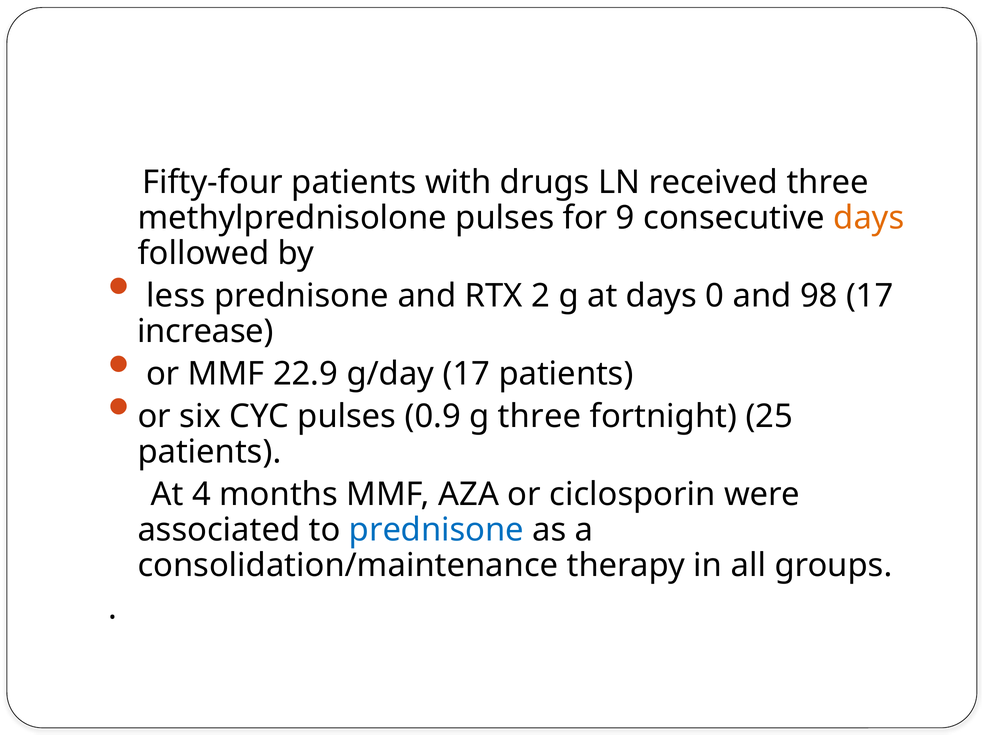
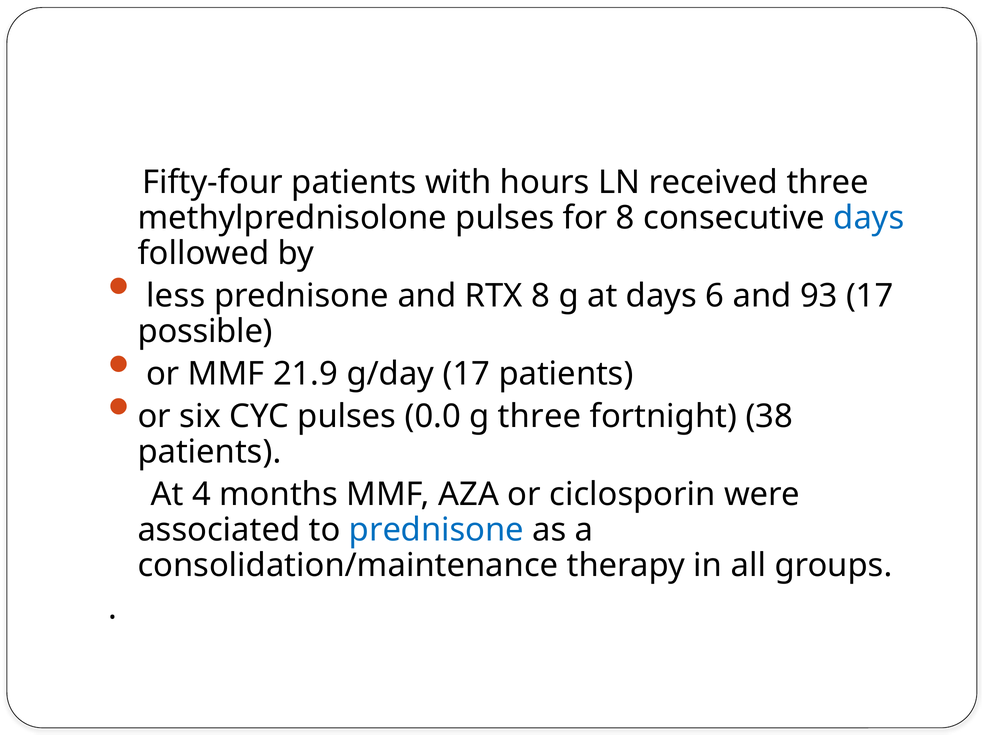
drugs: drugs -> hours (545, 183)
for 9: 9 -> 8 (625, 218)
days colour: orange -> blue (869, 218)
RTX 2: 2 -> 8 (541, 296)
0: 0 -> 6 (715, 296)
98: 98 -> 93 (819, 296)
increase: increase -> possible (205, 331)
22.9: 22.9 -> 21.9 (306, 374)
0.9: 0.9 -> 0.0 (433, 416)
25: 25 -> 38 (769, 416)
